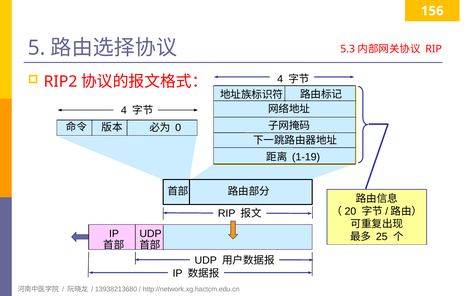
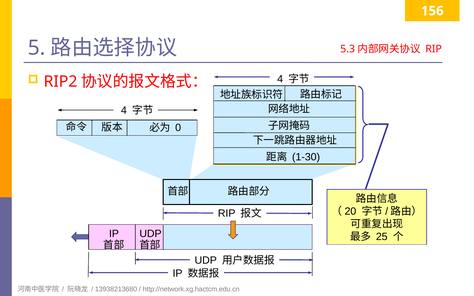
1-19: 1-19 -> 1-30 (306, 157)
